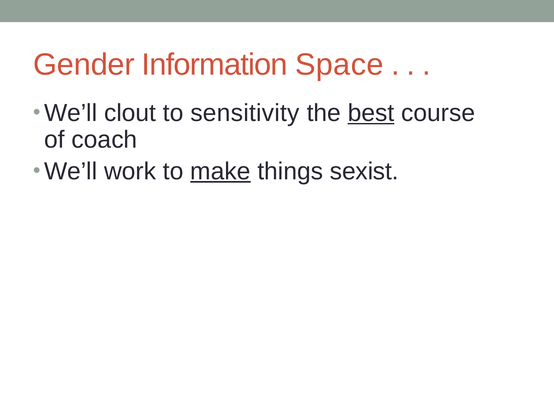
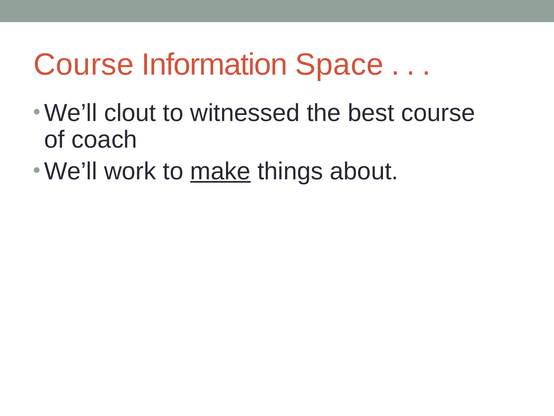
Gender: Gender -> Course (84, 64)
sensitivity: sensitivity -> witnessed (245, 113)
best underline: present -> none (371, 113)
sexist: sexist -> about (364, 171)
